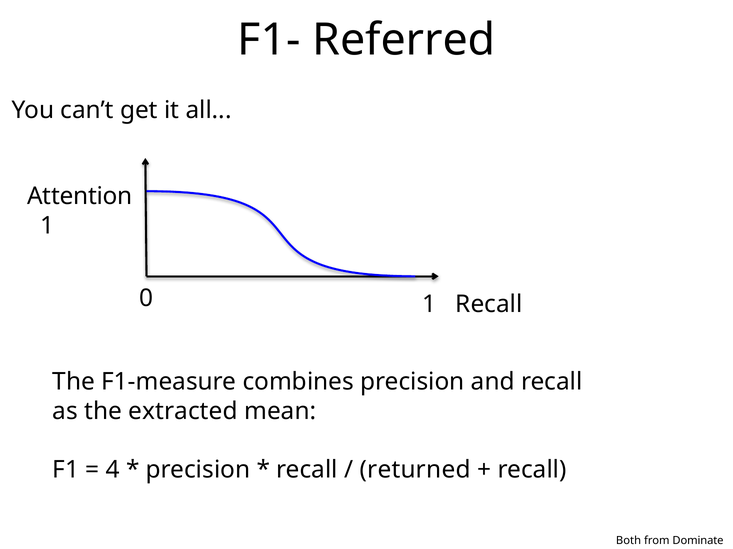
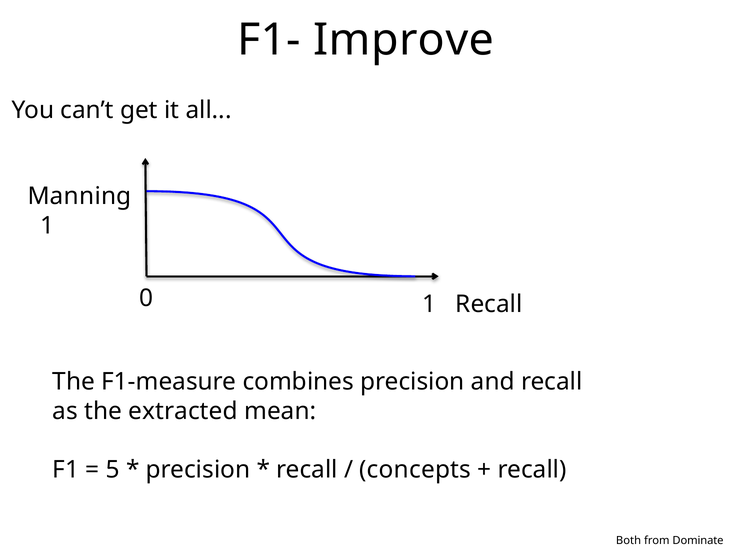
Referred: Referred -> Improve (404, 40)
Attention: Attention -> Manning (79, 197)
4: 4 -> 5 (113, 470)
returned: returned -> concepts (415, 470)
